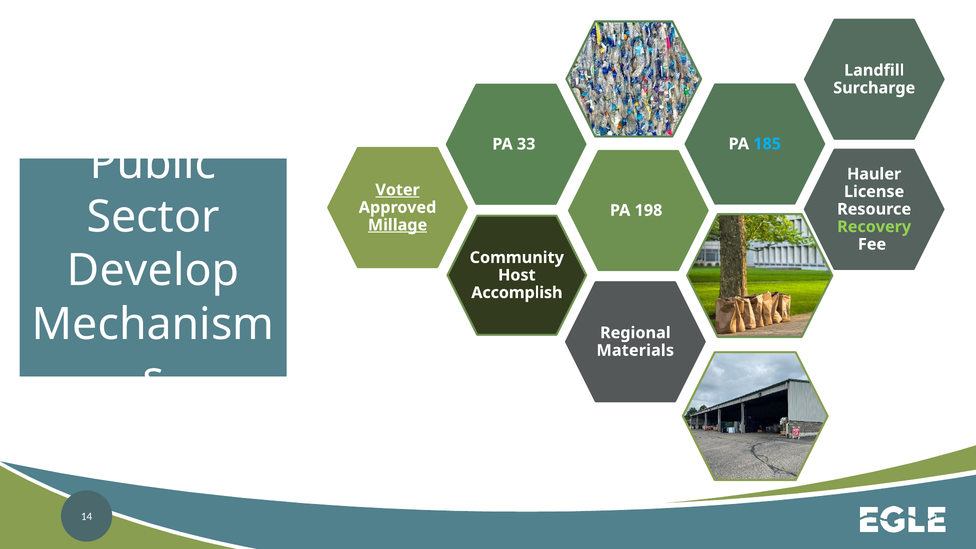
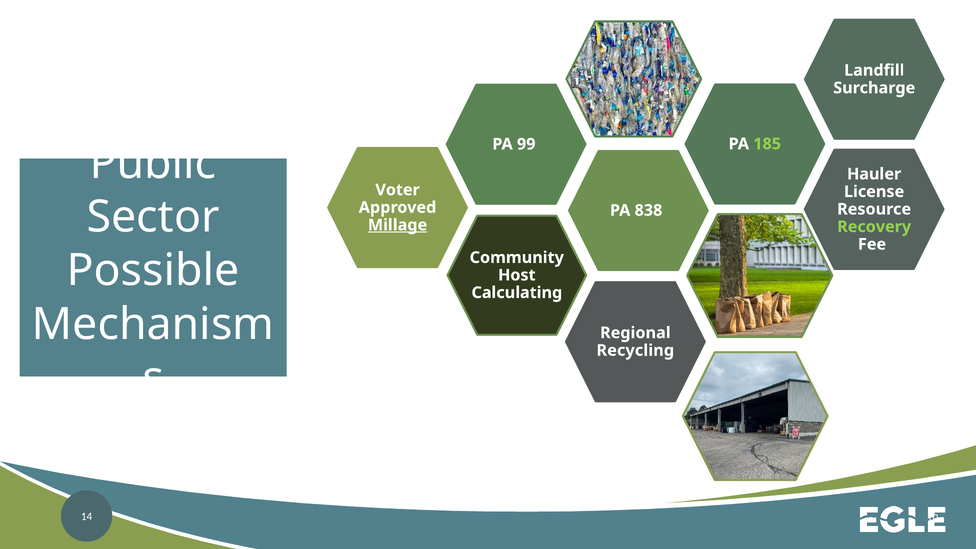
33: 33 -> 99 (526, 144)
185 colour: light blue -> light green (767, 144)
Voter underline: present -> none (398, 190)
198: 198 -> 838 (648, 210)
Develop: Develop -> Possible (153, 271)
Accomplish: Accomplish -> Calculating (517, 293)
Materials: Materials -> Recycling (635, 350)
11: 11 -> 10 (933, 518)
